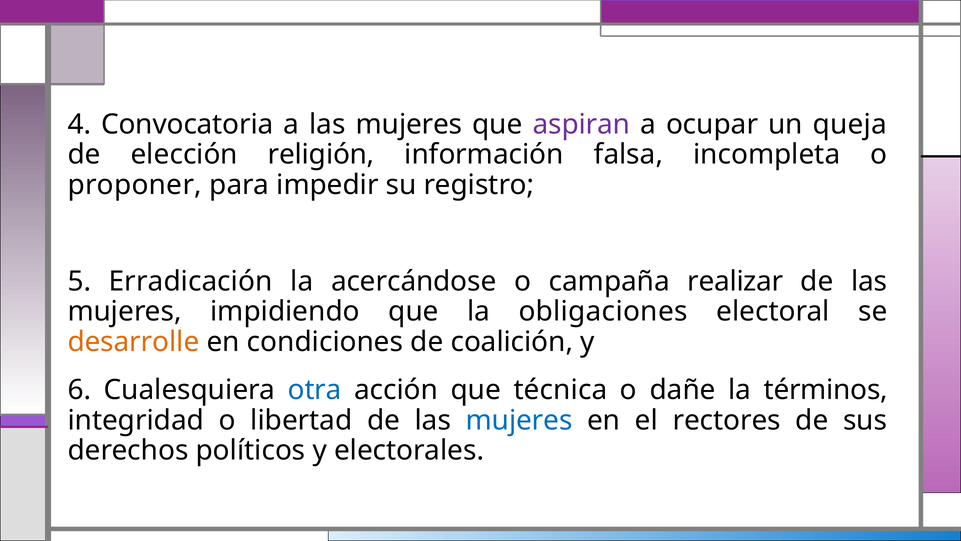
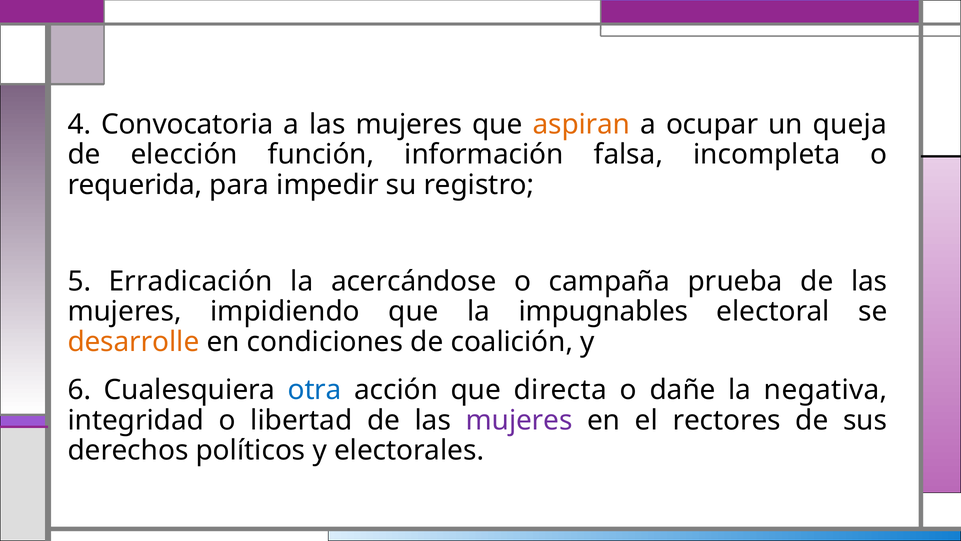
aspiran colour: purple -> orange (581, 124)
religión: religión -> función (321, 154)
proponer: proponer -> requerida (135, 185)
realizar: realizar -> prueba (735, 281)
obligaciones: obligaciones -> impugnables (603, 311)
técnica: técnica -> directa (560, 390)
términos: términos -> negativa (826, 390)
mujeres colour: blue -> purple (519, 420)
